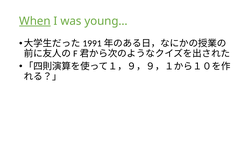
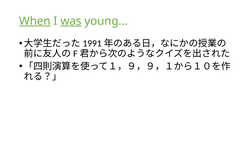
was underline: none -> present (71, 21)
